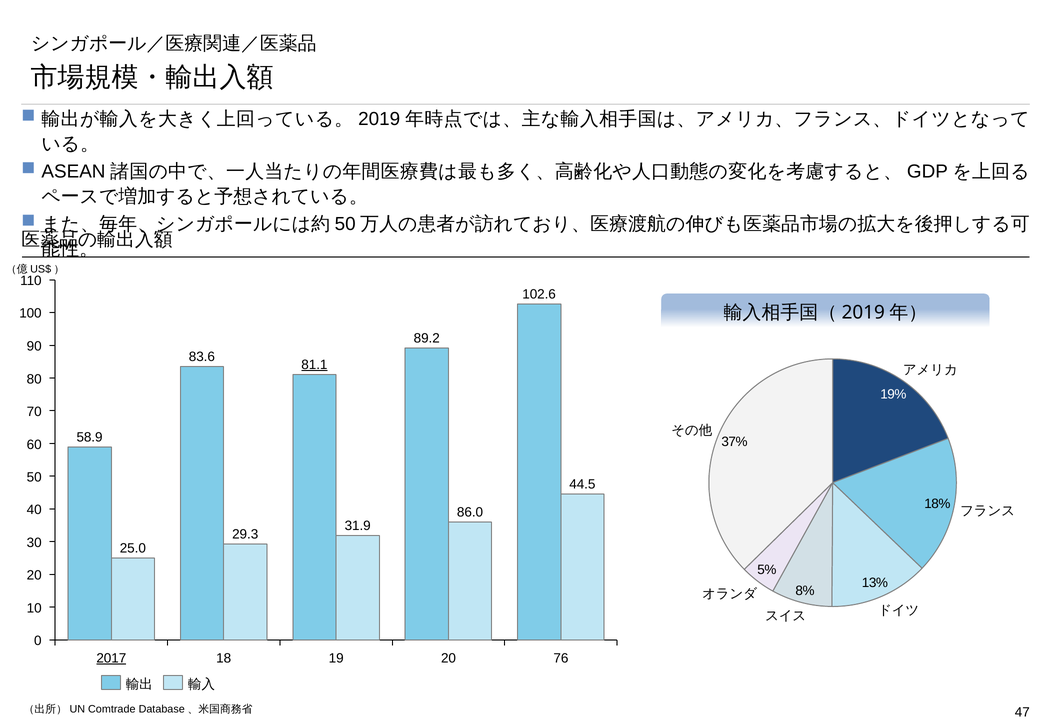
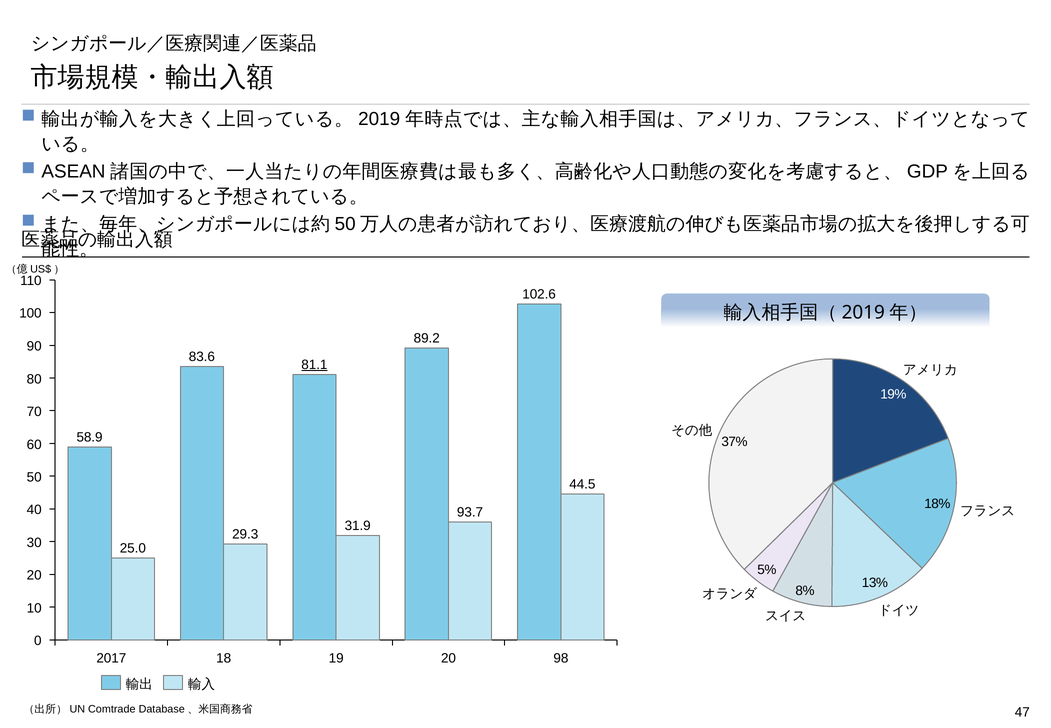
86.0: 86.0 -> 93.7 (470, 512)
2017 underline: present -> none (111, 658)
76: 76 -> 98 (561, 658)
